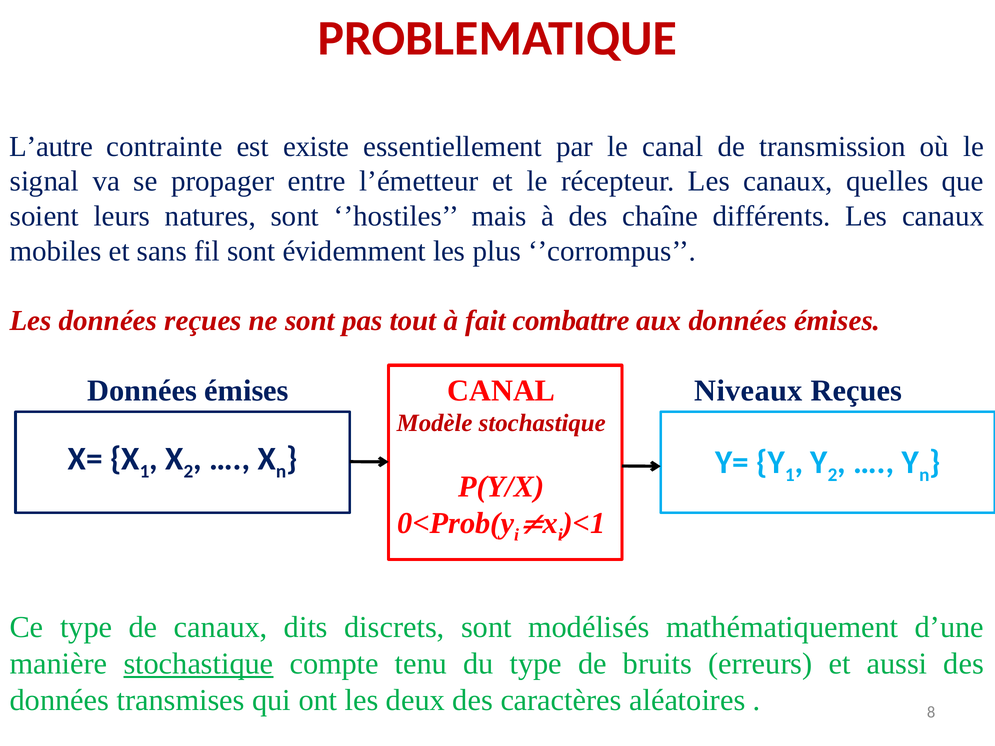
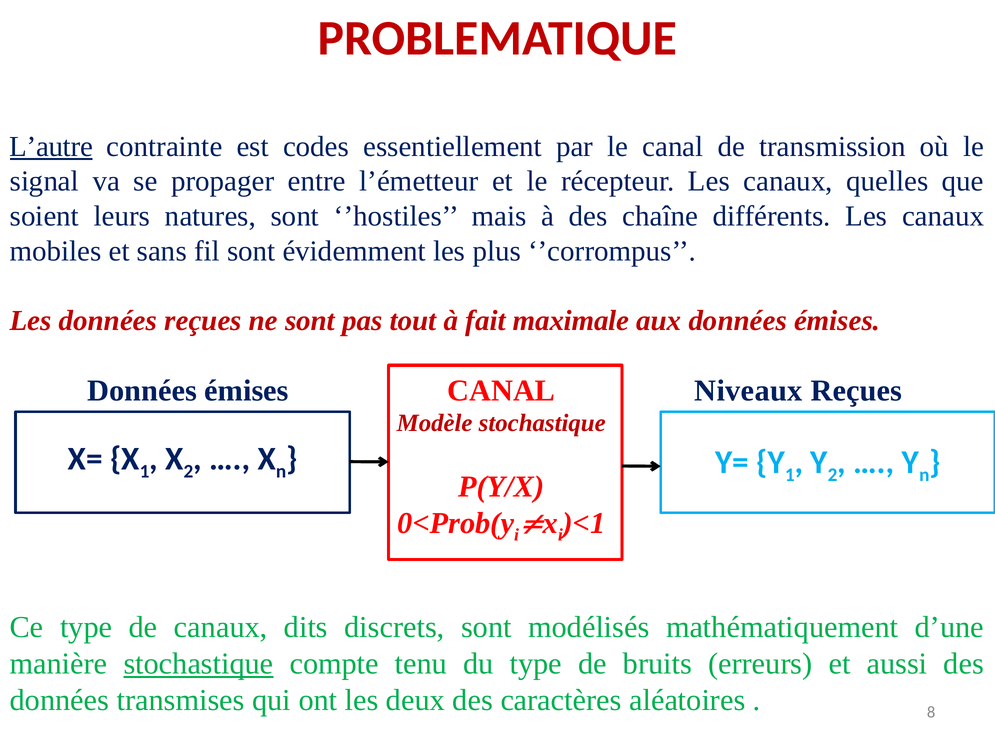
L’autre underline: none -> present (51, 147)
existe: existe -> codes (316, 147)
combattre: combattre -> maximale (571, 321)
